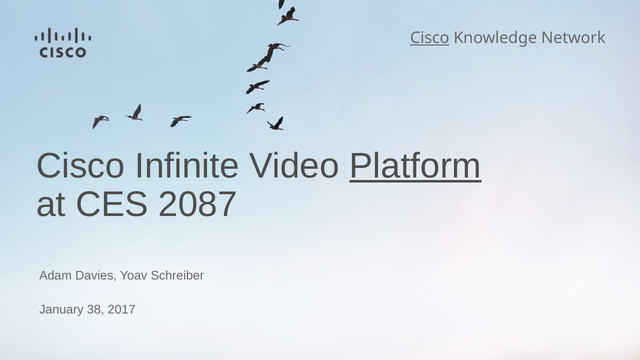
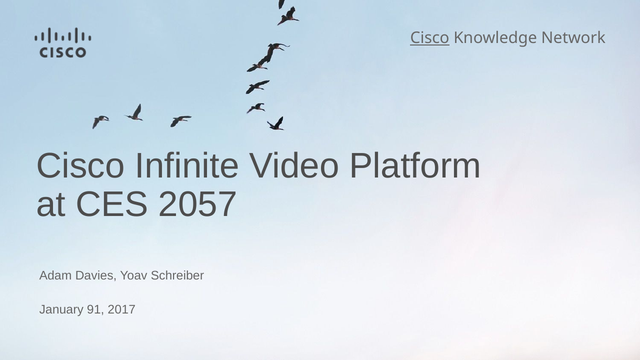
Platform underline: present -> none (415, 166)
2087: 2087 -> 2057 (198, 204)
38: 38 -> 91 (96, 310)
